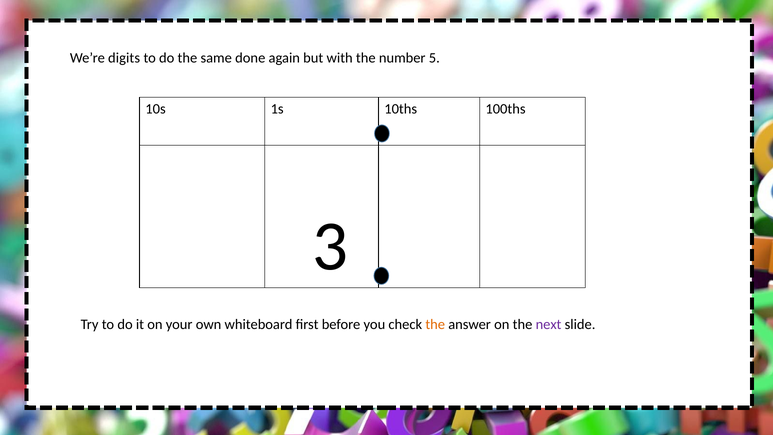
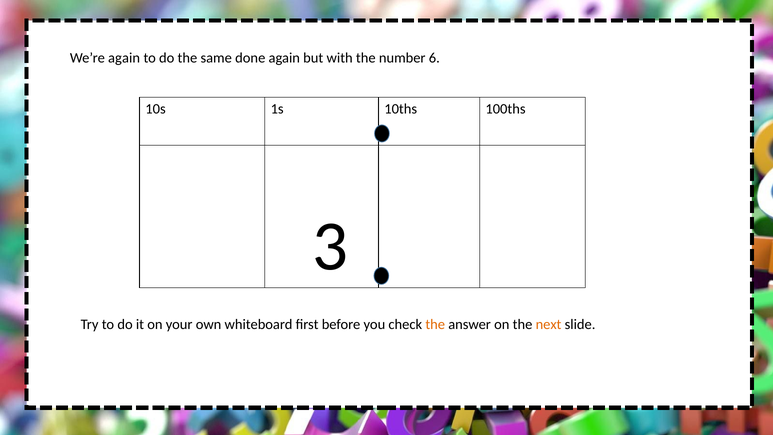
We’re digits: digits -> again (124, 58)
5: 5 -> 6 (434, 58)
next colour: purple -> orange (549, 325)
